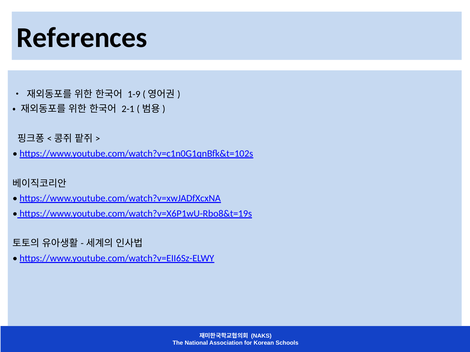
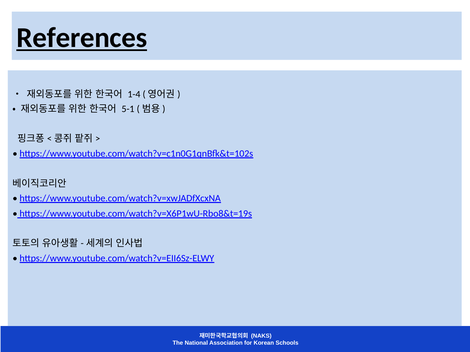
References underline: none -> present (82, 38)
1-9: 1-9 -> 1-4 (134, 94)
2-1: 2-1 -> 5-1 (128, 109)
